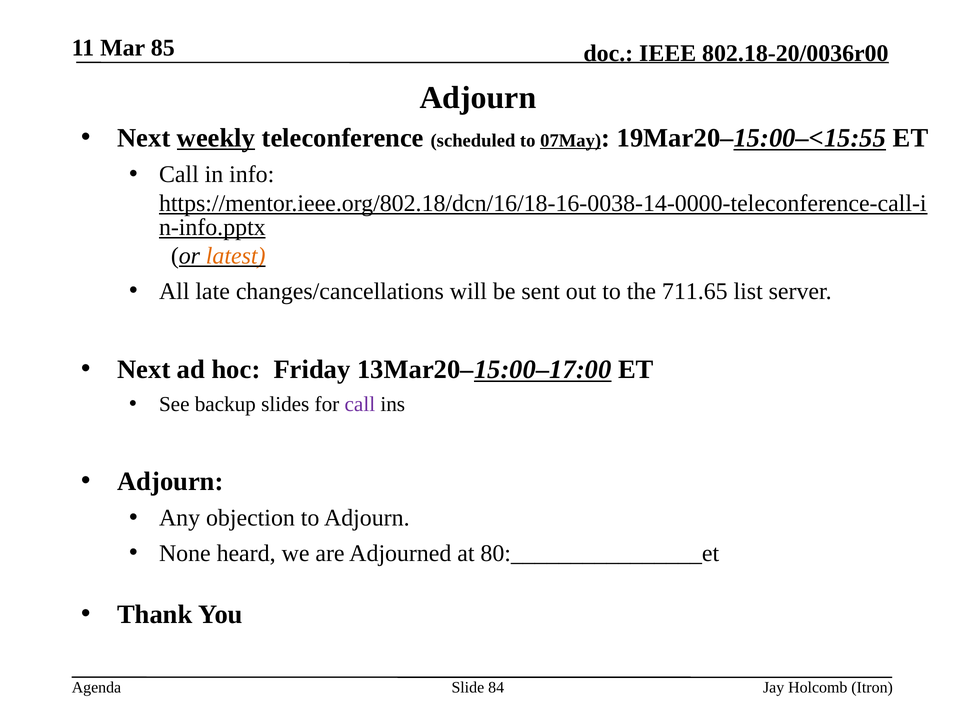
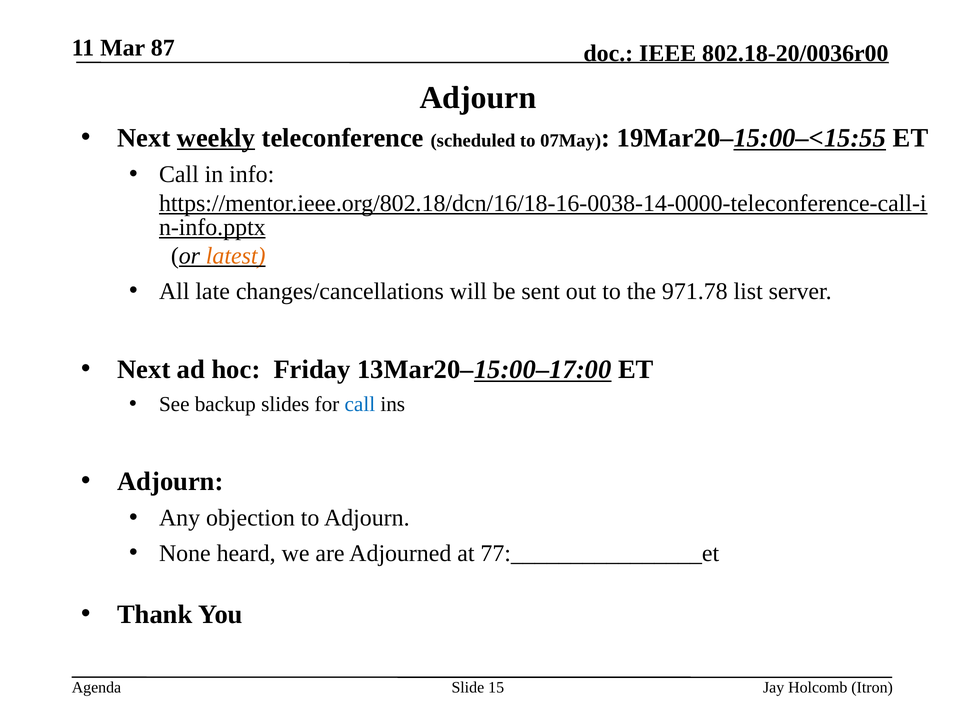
85: 85 -> 87 (163, 48)
07May underline: present -> none (571, 141)
711.65: 711.65 -> 971.78 (695, 291)
call colour: purple -> blue (360, 404)
80:________________et: 80:________________et -> 77:________________et (600, 553)
84: 84 -> 15 (496, 688)
